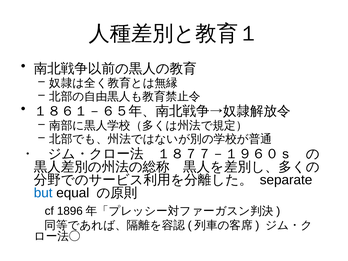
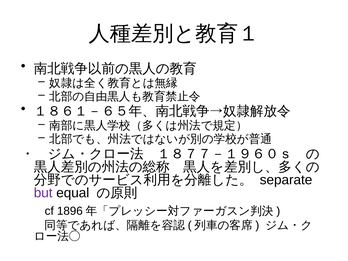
but colour: blue -> purple (43, 193)
